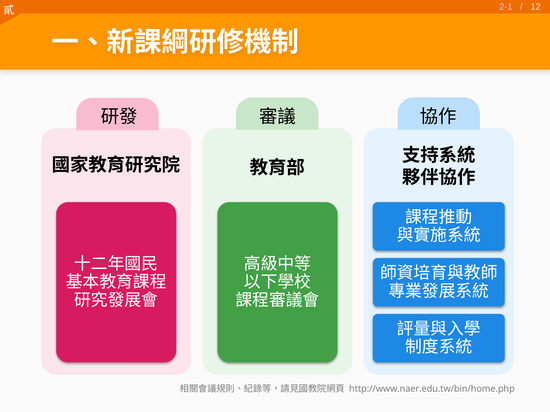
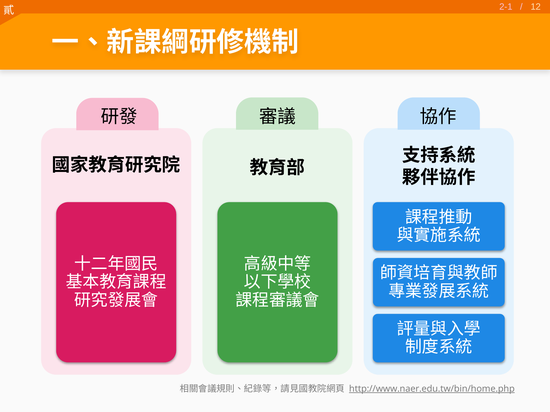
http://www.naer.edu.tw/bin/home.php underline: none -> present (432, 389)
